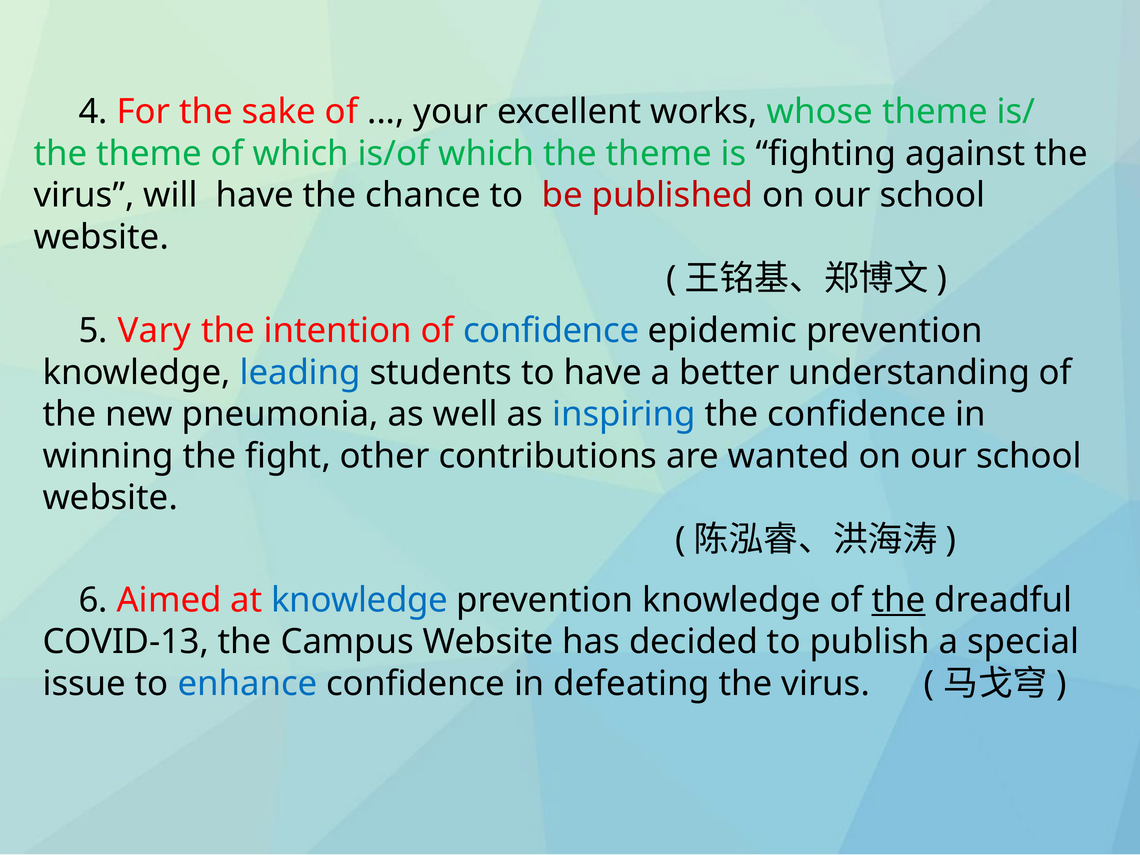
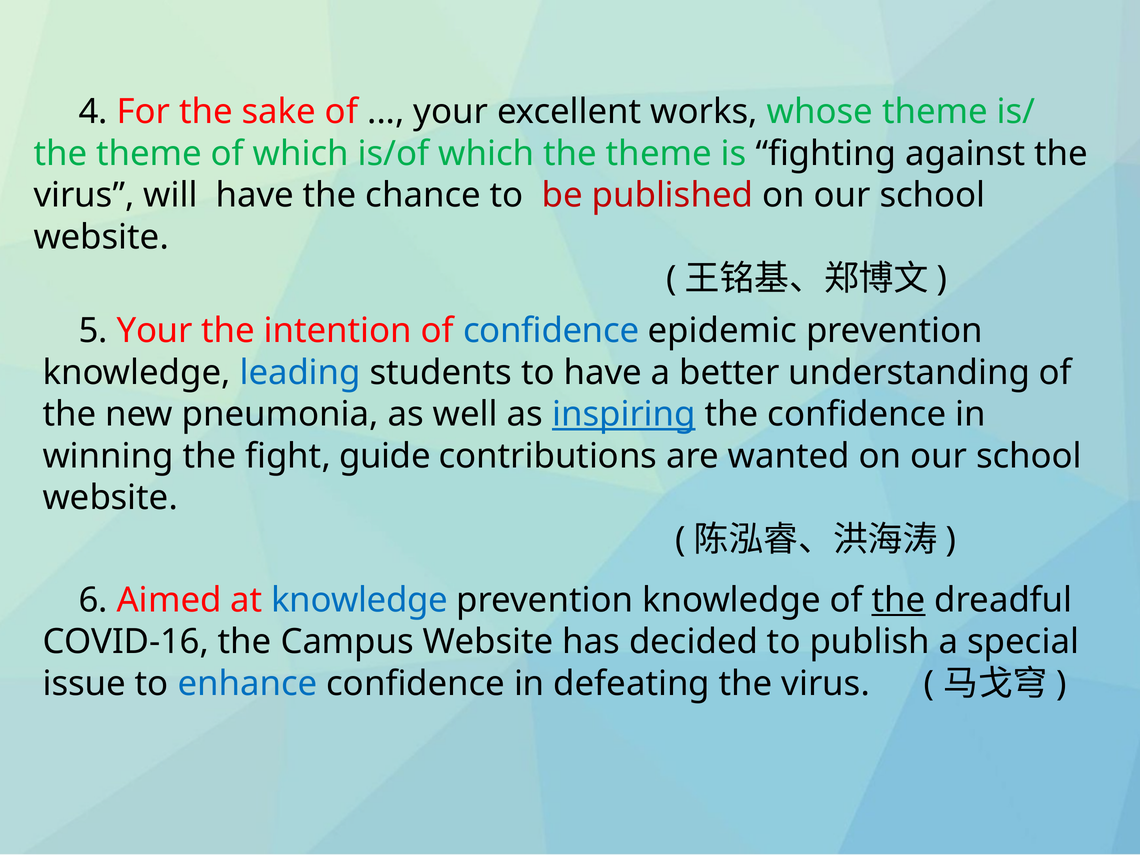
5 Vary: Vary -> Your (155, 331)
inspiring underline: none -> present (624, 414)
other: other -> guide (385, 456)
COVID-13: COVID-13 -> COVID-16 (126, 642)
